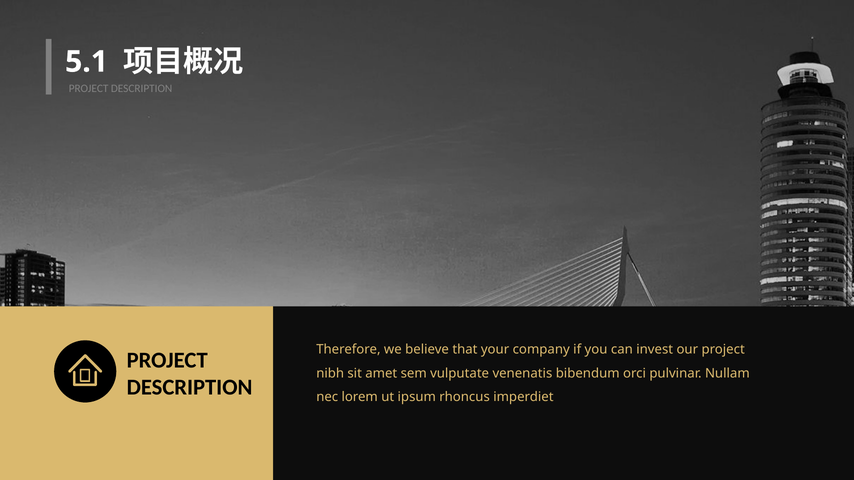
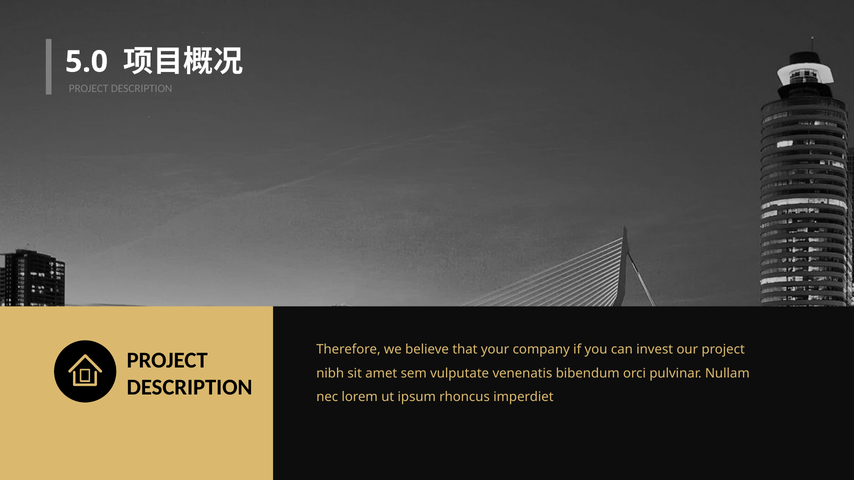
5.1: 5.1 -> 5.0 (87, 62)
